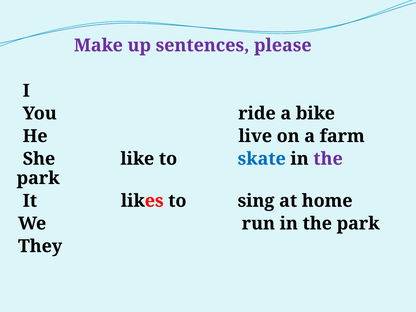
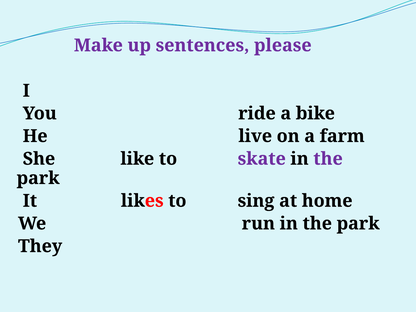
skate colour: blue -> purple (262, 159)
